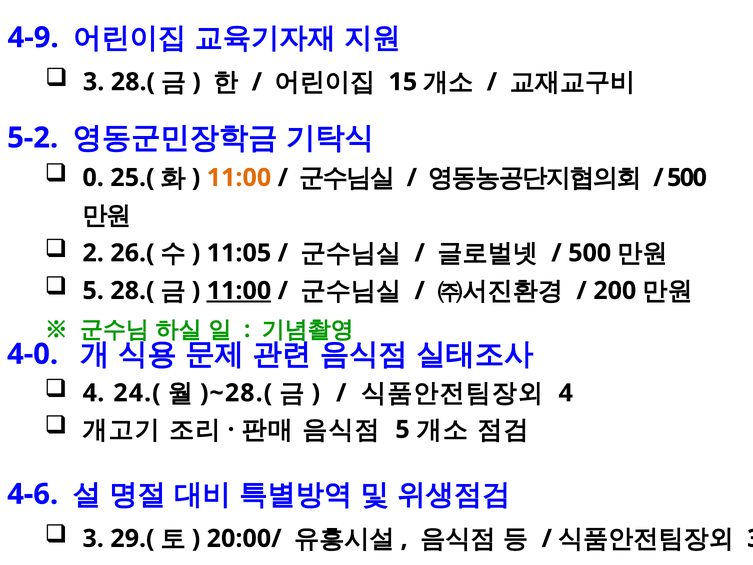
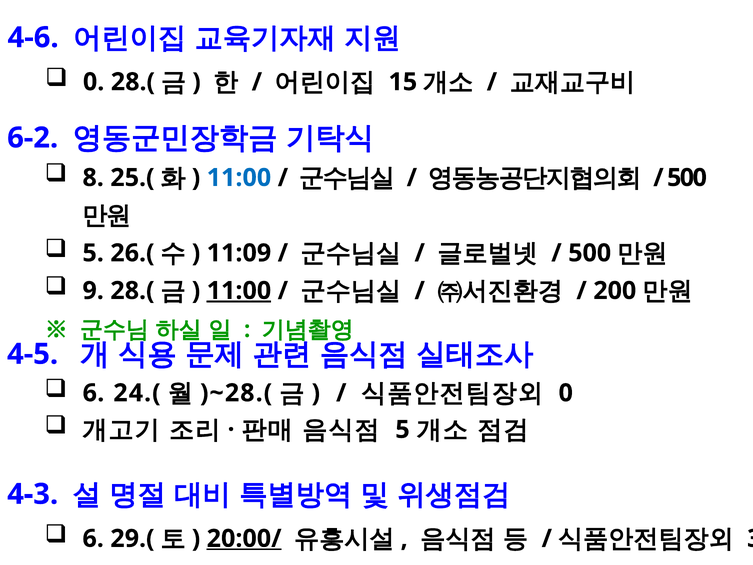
4-9: 4-9 -> 4-6 (33, 38)
3: 3 -> 0 (94, 82)
5-2: 5-2 -> 6-2 (33, 138)
0: 0 -> 8 (93, 178)
11:00 colour: orange -> blue (239, 178)
2: 2 -> 5 (93, 253)
11:05: 11:05 -> 11:09 (239, 253)
5: 5 -> 9 (93, 291)
4-0: 4-0 -> 4-5 (33, 354)
4: 4 -> 6 (93, 393)
4: 4 -> 0 (566, 393)
4-6: 4-6 -> 4-3 (33, 494)
3: 3 -> 6 (93, 538)
20:00/ underline: none -> present (244, 538)
